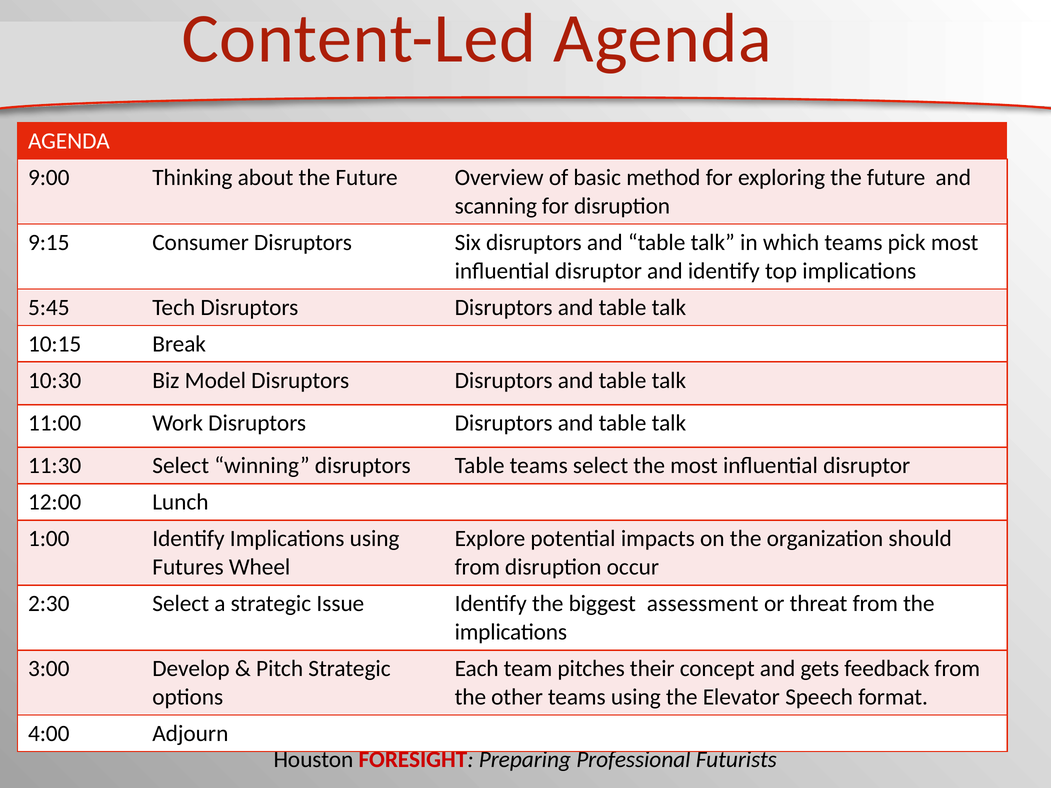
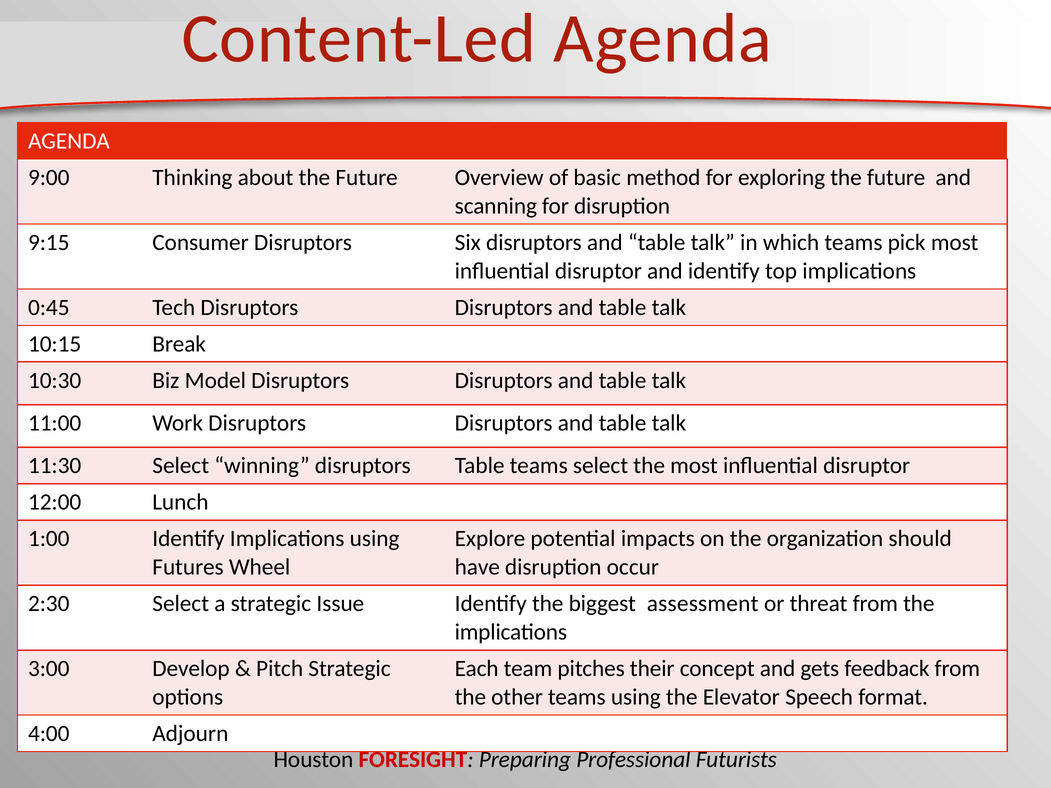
5:45: 5:45 -> 0:45 (49, 308)
from: from -> have (477, 567)
